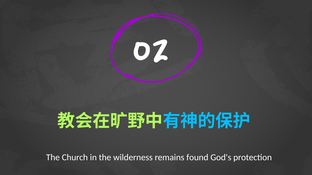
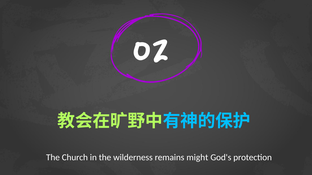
found: found -> might (197, 158)
